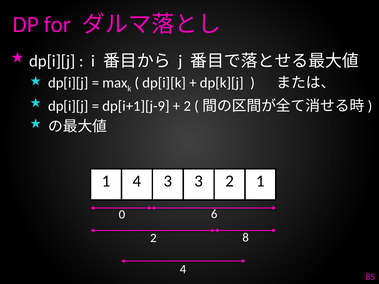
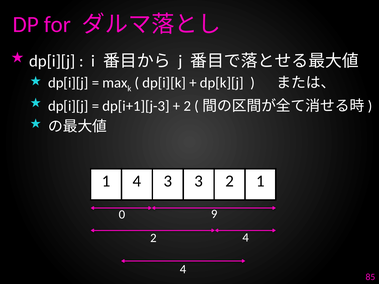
dp[i+1][j-9: dp[i+1][j-9 -> dp[i+1][j-3 (136, 106)
6: 6 -> 9 (214, 214)
2 8: 8 -> 4 (246, 238)
